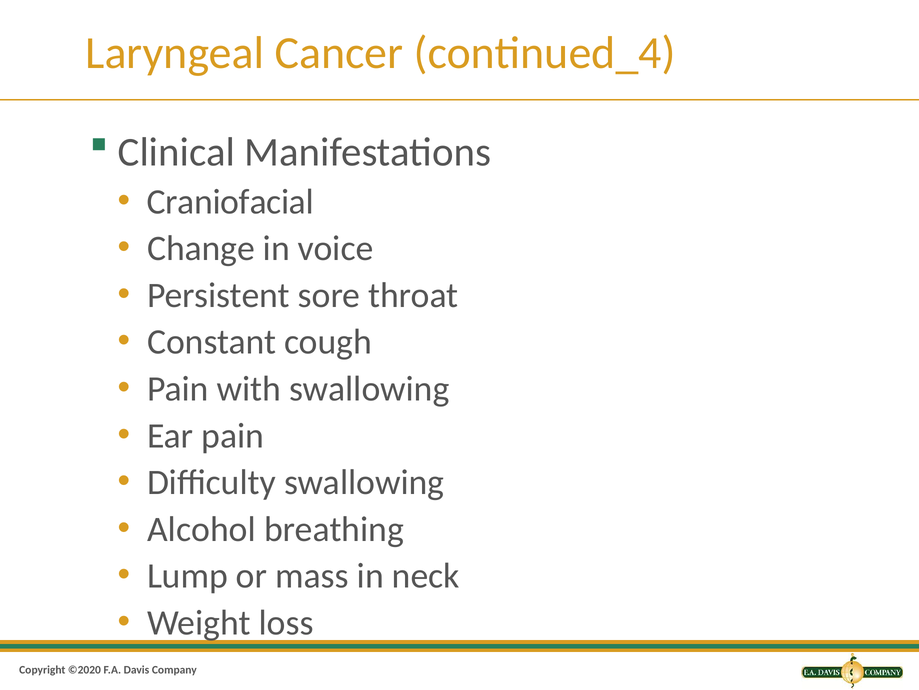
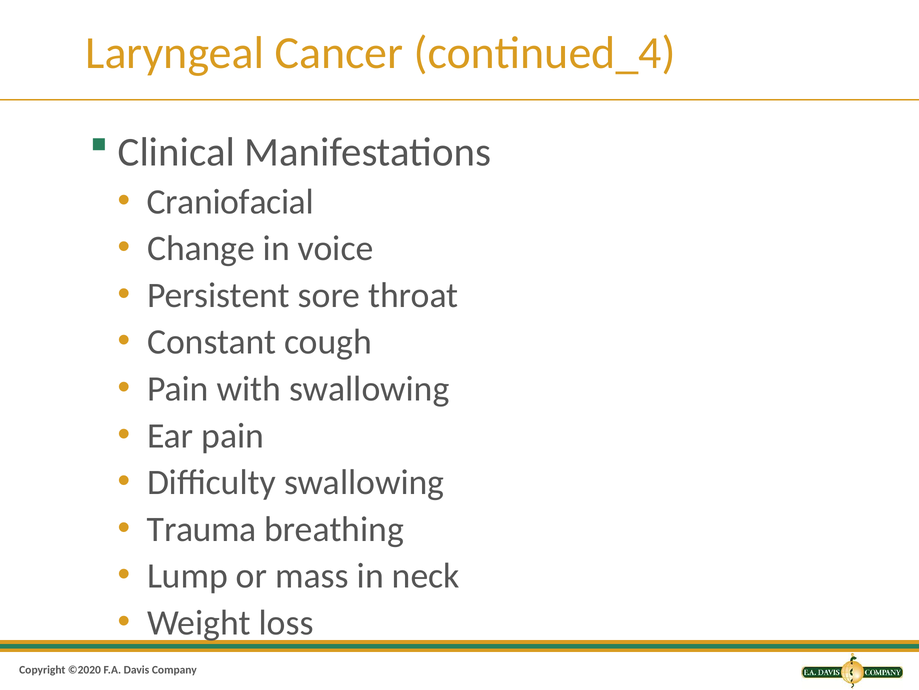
Alcohol: Alcohol -> Trauma (202, 529)
